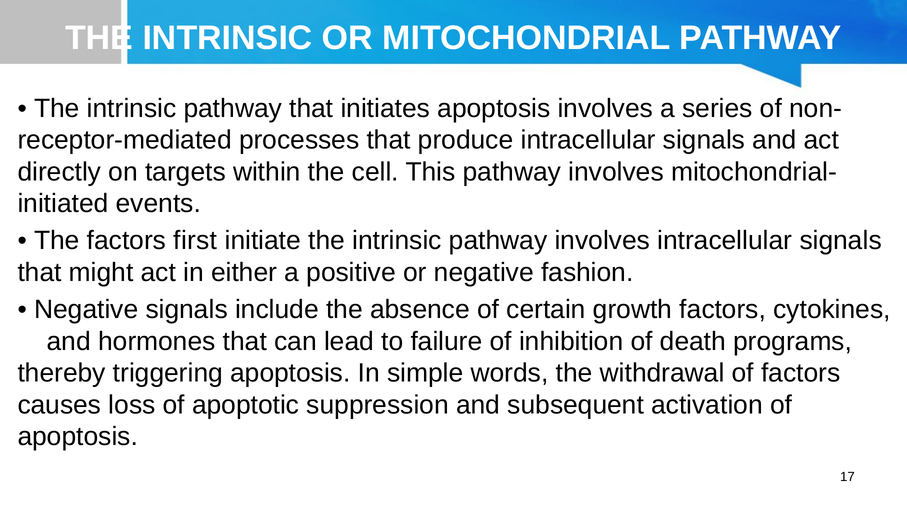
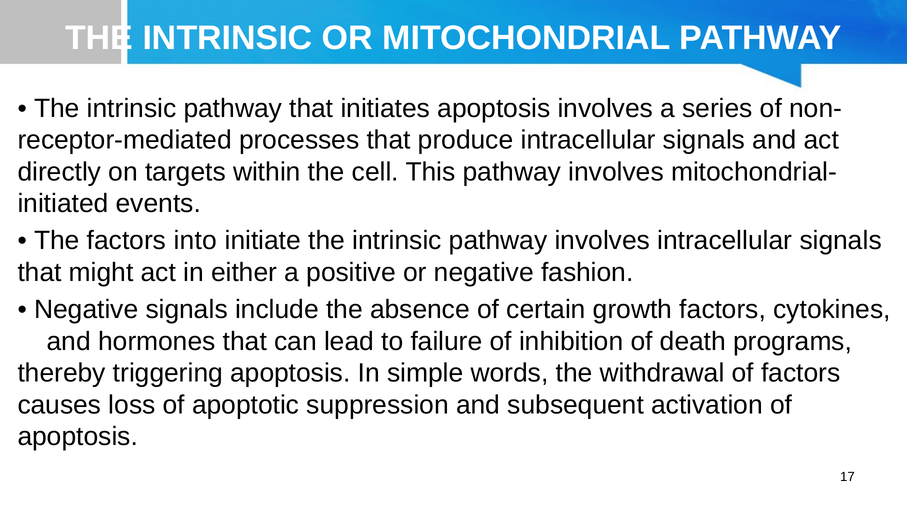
first: first -> into (195, 241)
